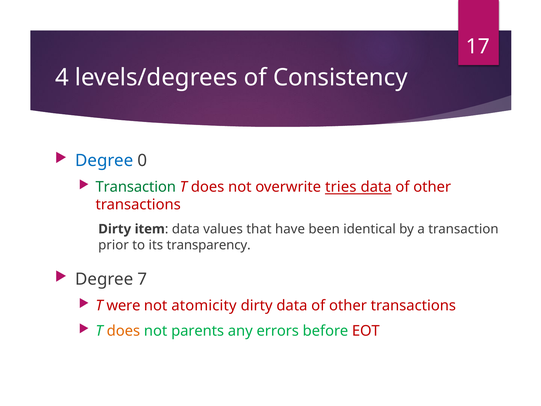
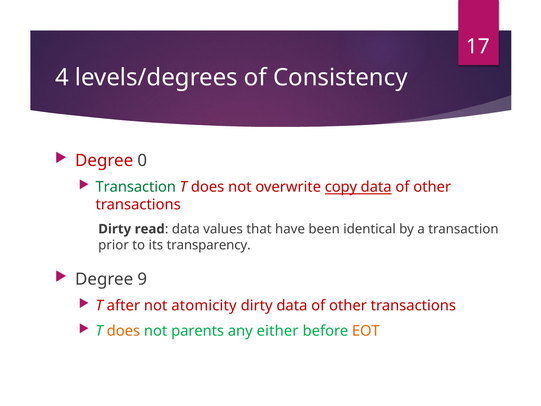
Degree colour: blue -> red (104, 161)
tries: tries -> copy (341, 187)
item: item -> read (150, 229)
7: 7 -> 9 (142, 279)
were: were -> after (123, 305)
errors: errors -> either (278, 331)
EOT colour: red -> orange (366, 331)
